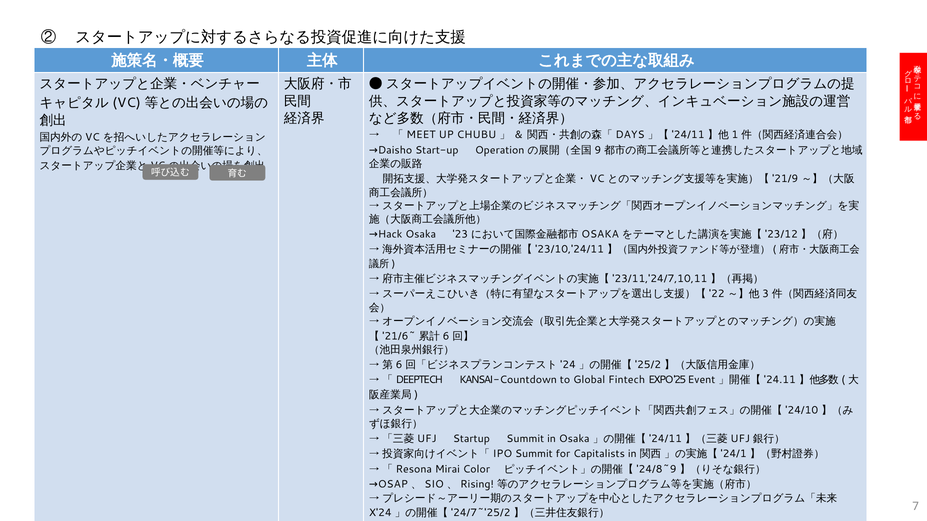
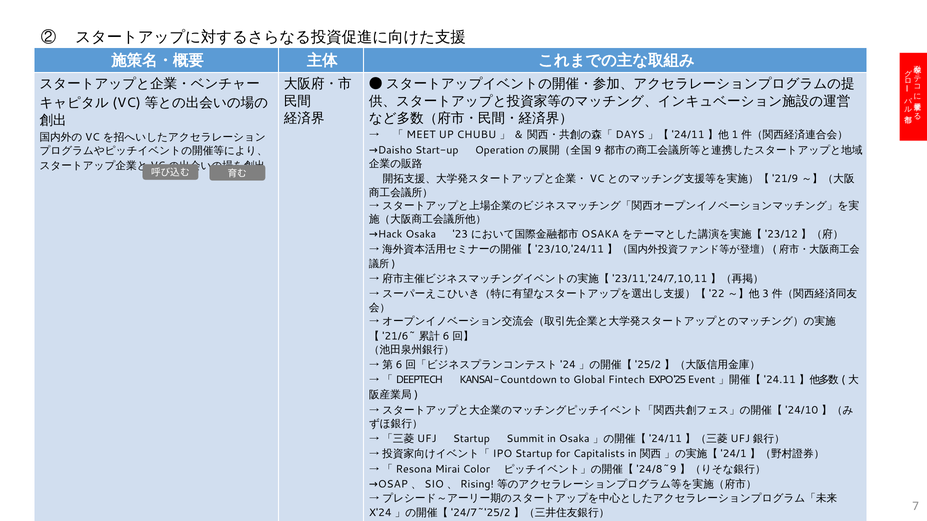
Summit: Summit -> Startup (534, 454)
